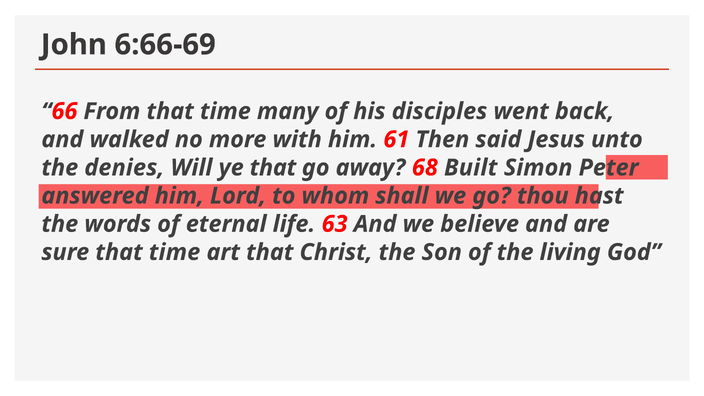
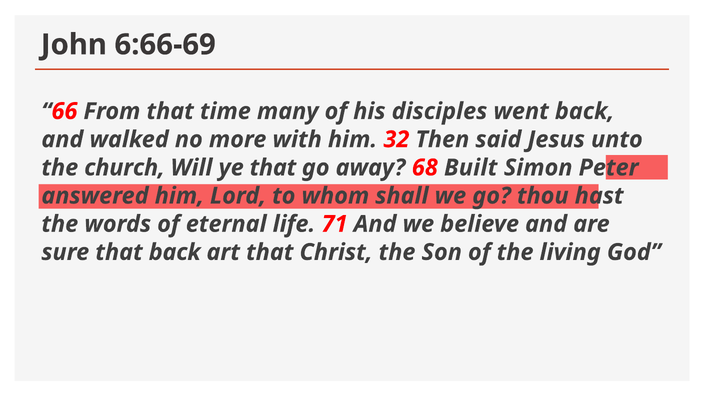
61: 61 -> 32 (396, 139)
denies: denies -> church (124, 168)
63: 63 -> 71 (335, 224)
sure that time: time -> back (175, 252)
